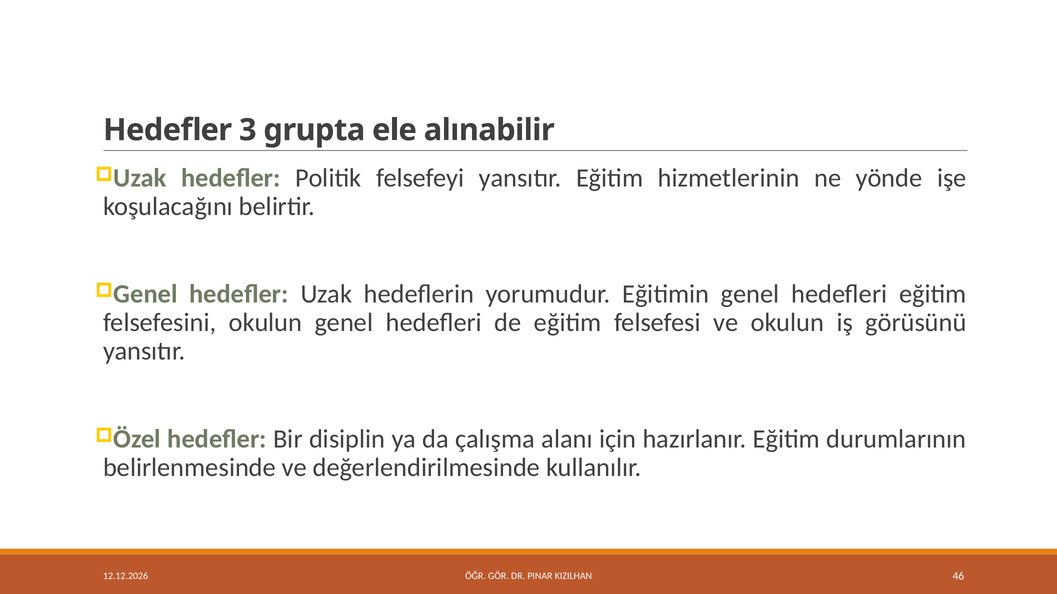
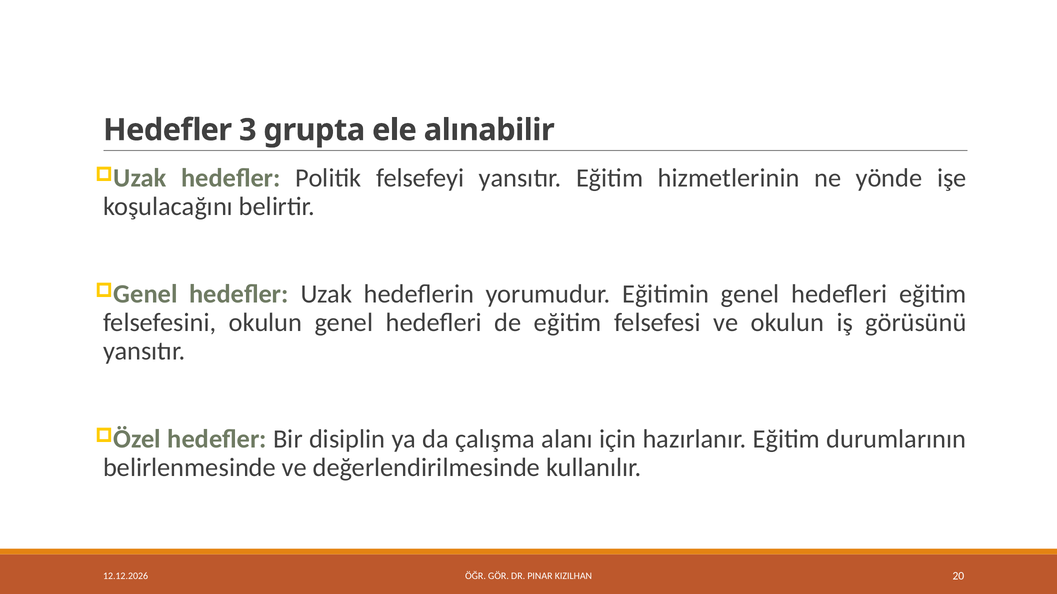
46: 46 -> 20 (958, 577)
